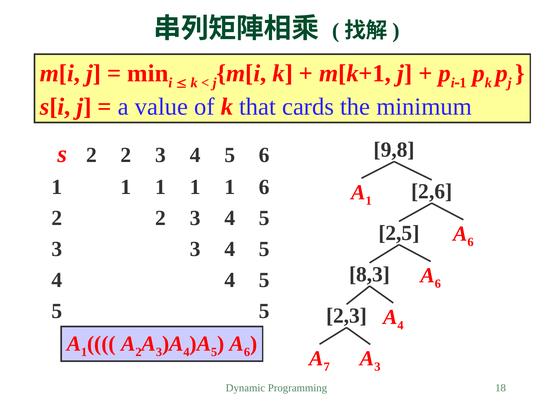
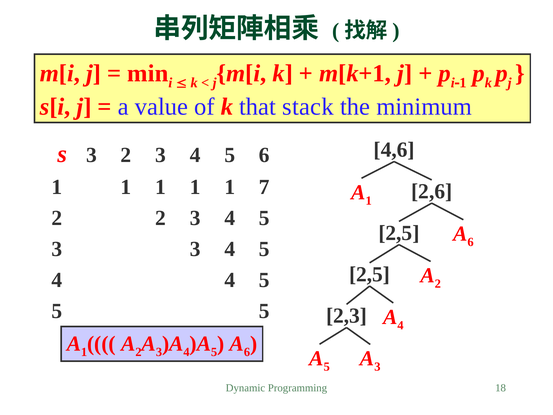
cards: cards -> stack (308, 107)
9,8: 9,8 -> 4,6 (394, 150)
s 2: 2 -> 3 (91, 155)
1 6: 6 -> 7 (264, 187)
8,3: 8,3 -> 2,5 (370, 274)
6: 6 -> 2 (438, 284)
A 7: 7 -> 5 (327, 366)
